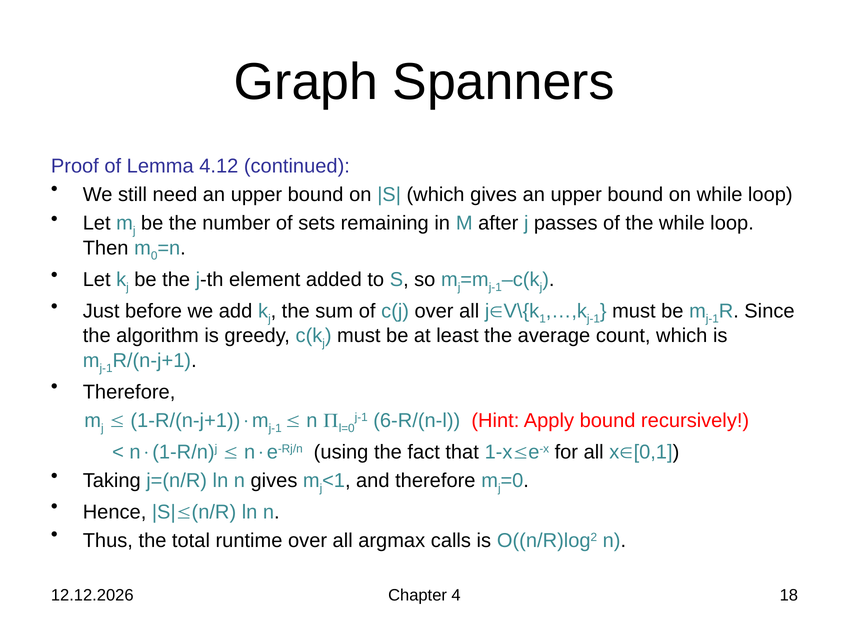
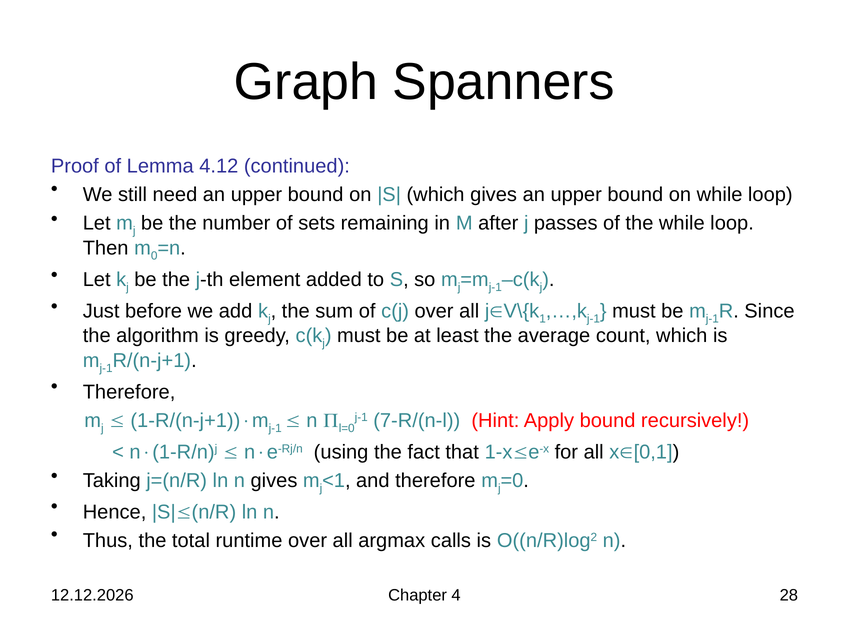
6-R/(n-l: 6-R/(n-l -> 7-R/(n-l (417, 420)
18: 18 -> 28 (789, 595)
